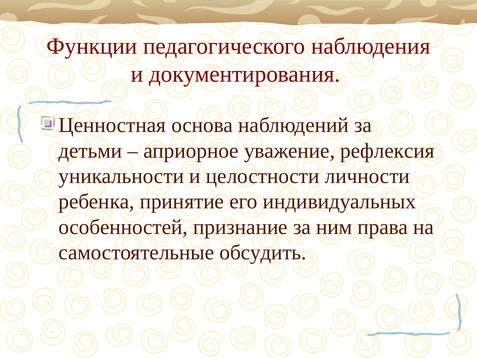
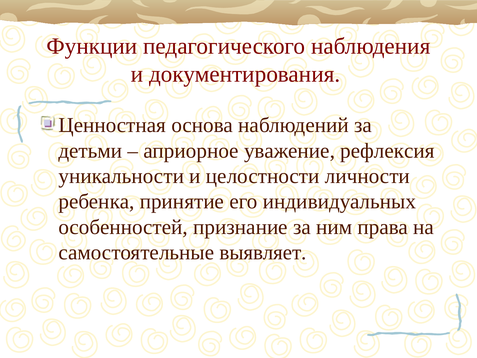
обсудить: обсудить -> выявляет (263, 252)
